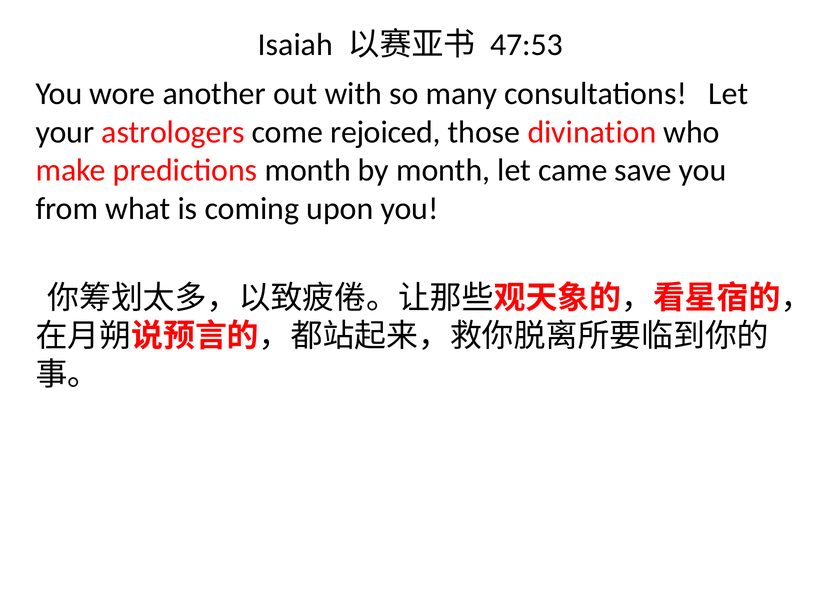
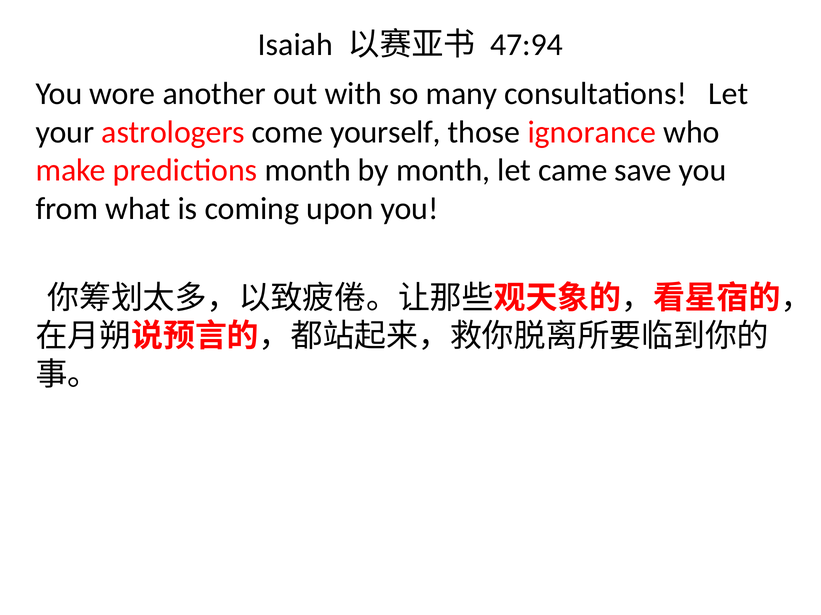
47:53: 47:53 -> 47:94 (527, 45)
rejoiced: rejoiced -> yourself (385, 132)
divination: divination -> ignorance (592, 132)
